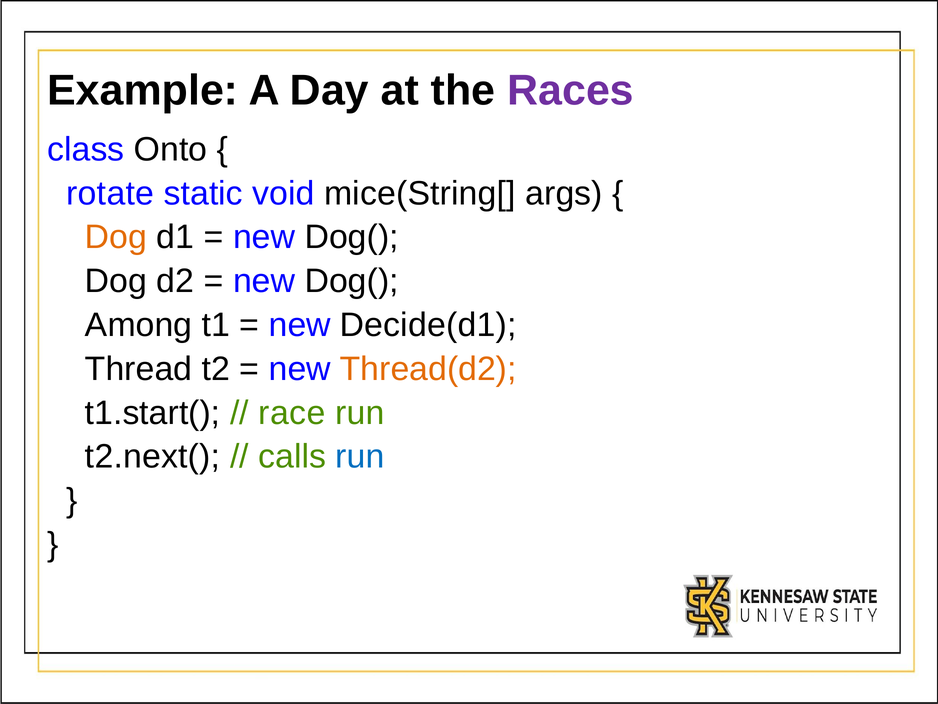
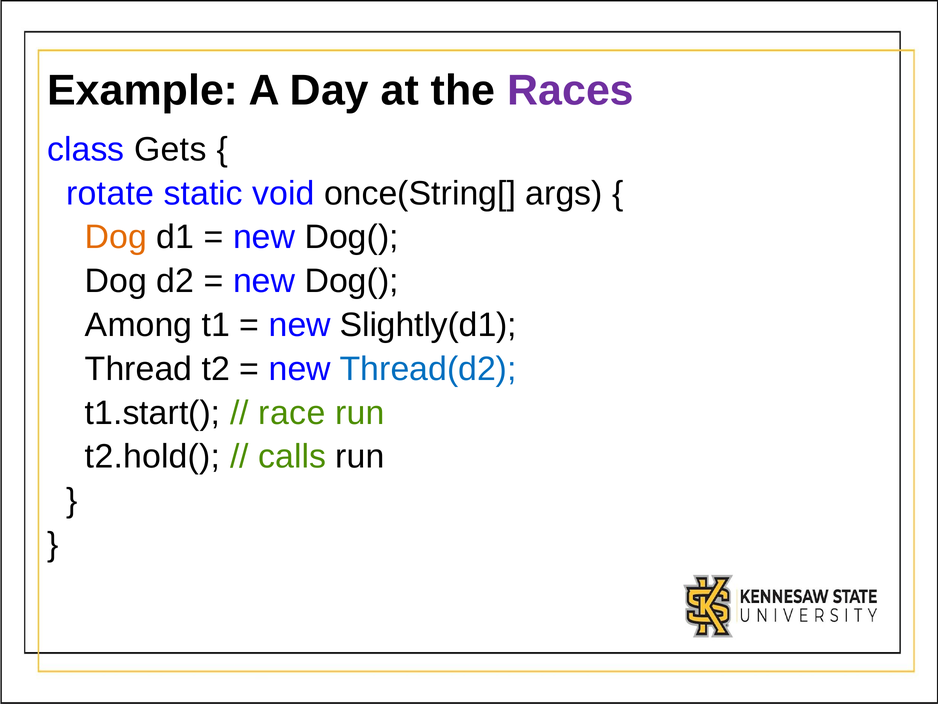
Onto: Onto -> Gets (170, 149)
mice(String[: mice(String[ -> once(String[ (420, 193)
Decide(d1: Decide(d1 -> Slightly(d1 (428, 325)
Thread(d2 colour: orange -> blue (428, 369)
t2.next(: t2.next( -> t2.hold( (153, 456)
run colour: blue -> black (360, 456)
